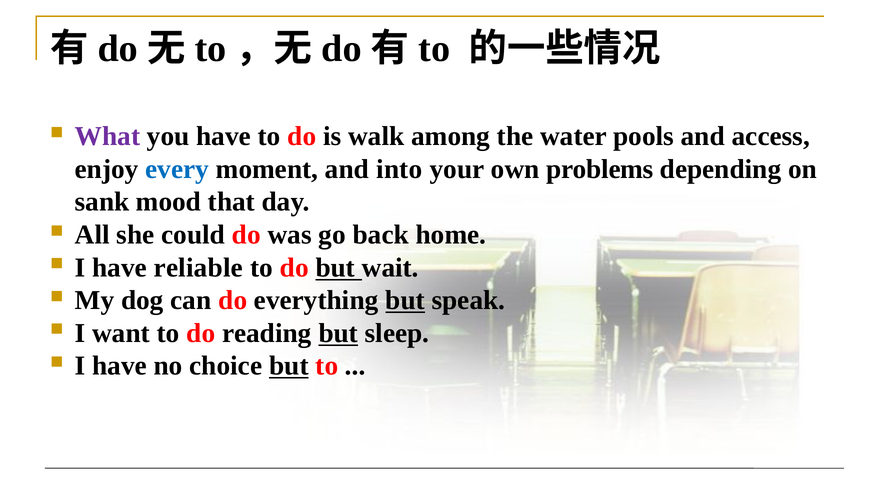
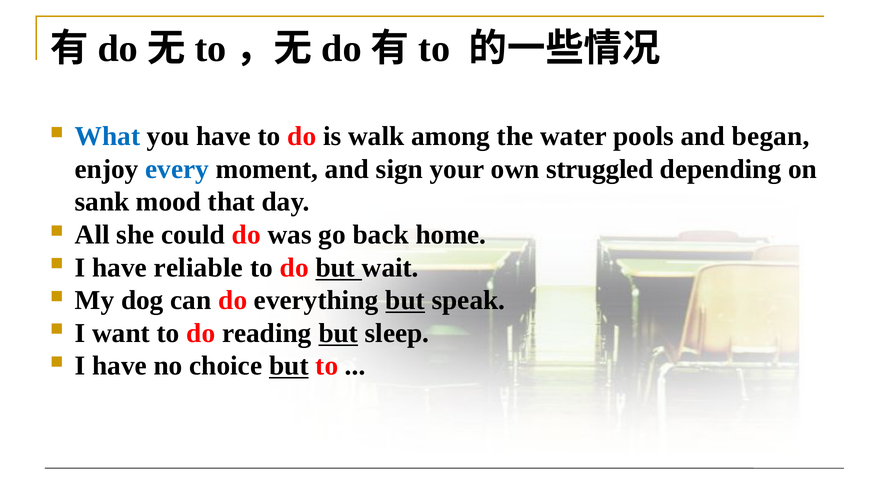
What colour: purple -> blue (107, 136)
access: access -> began (771, 136)
into: into -> sign (399, 169)
problems: problems -> struggled (600, 169)
